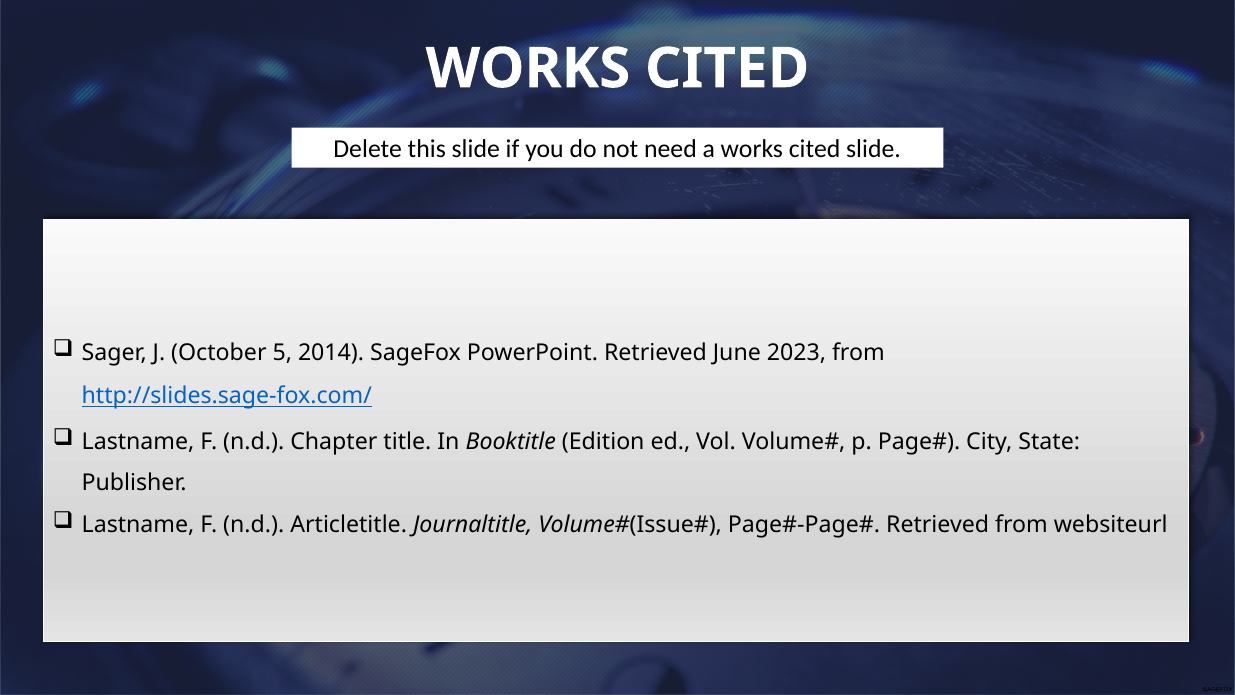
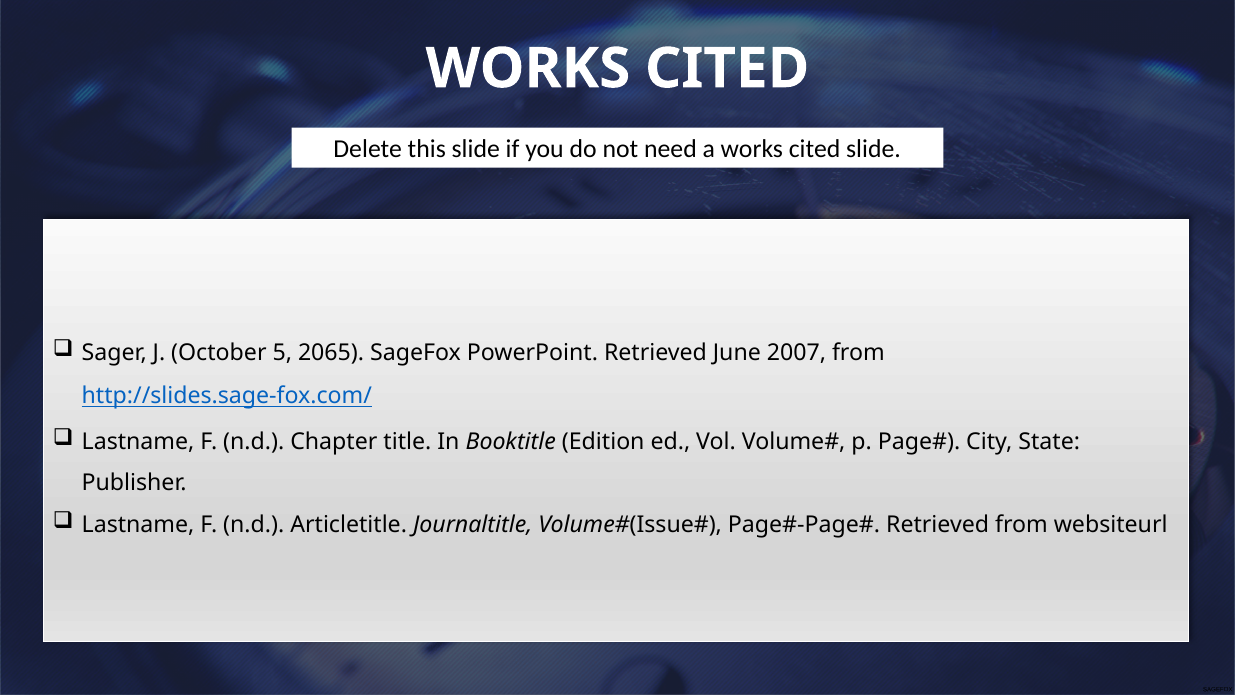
2014: 2014 -> 2065 (331, 352)
2023: 2023 -> 2007 (796, 352)
